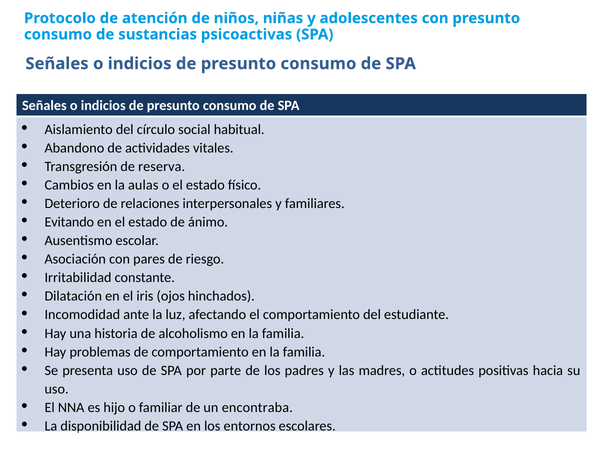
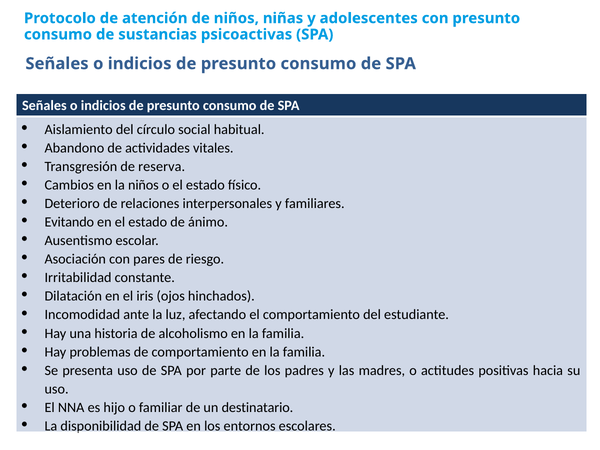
la aulas: aulas -> niños (143, 185)
encontraba: encontraba -> destinatario (257, 407)
